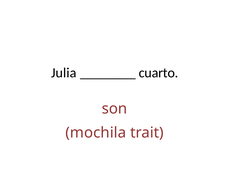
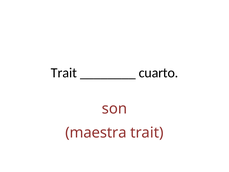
Julia: Julia -> Trait (64, 73)
mochila: mochila -> maestra (96, 133)
